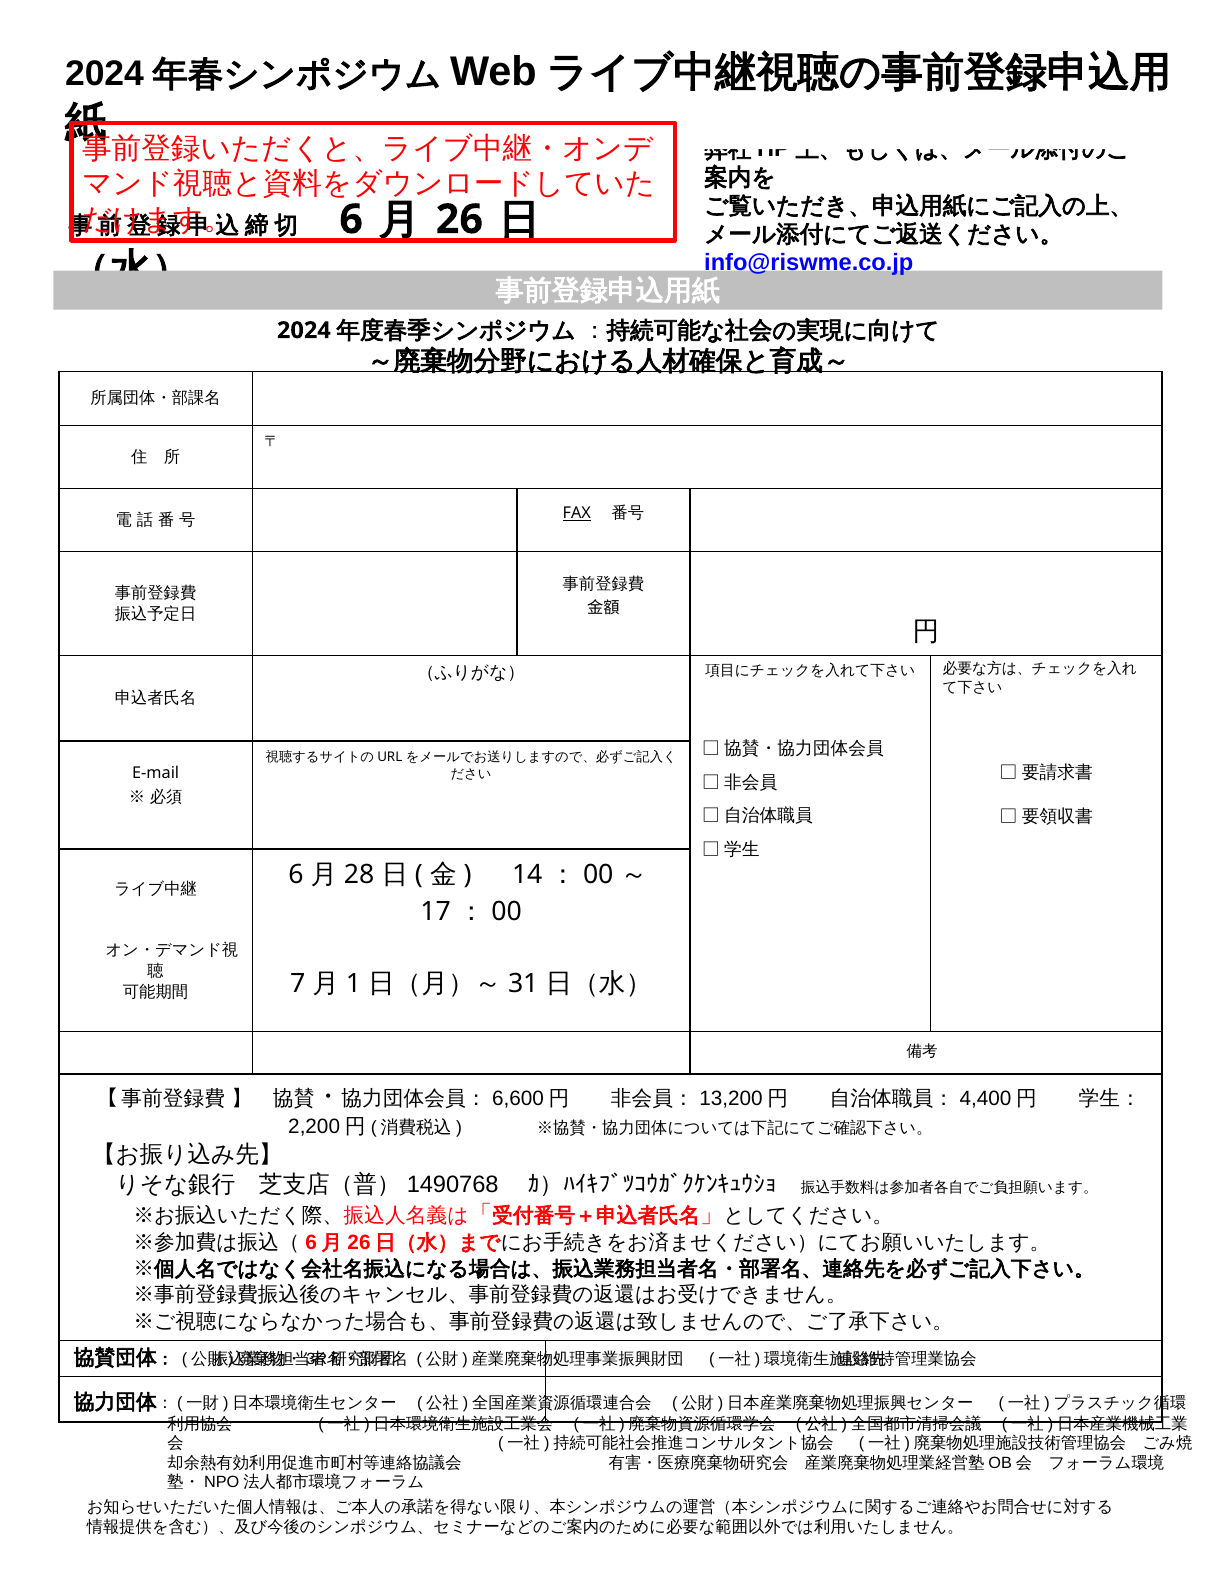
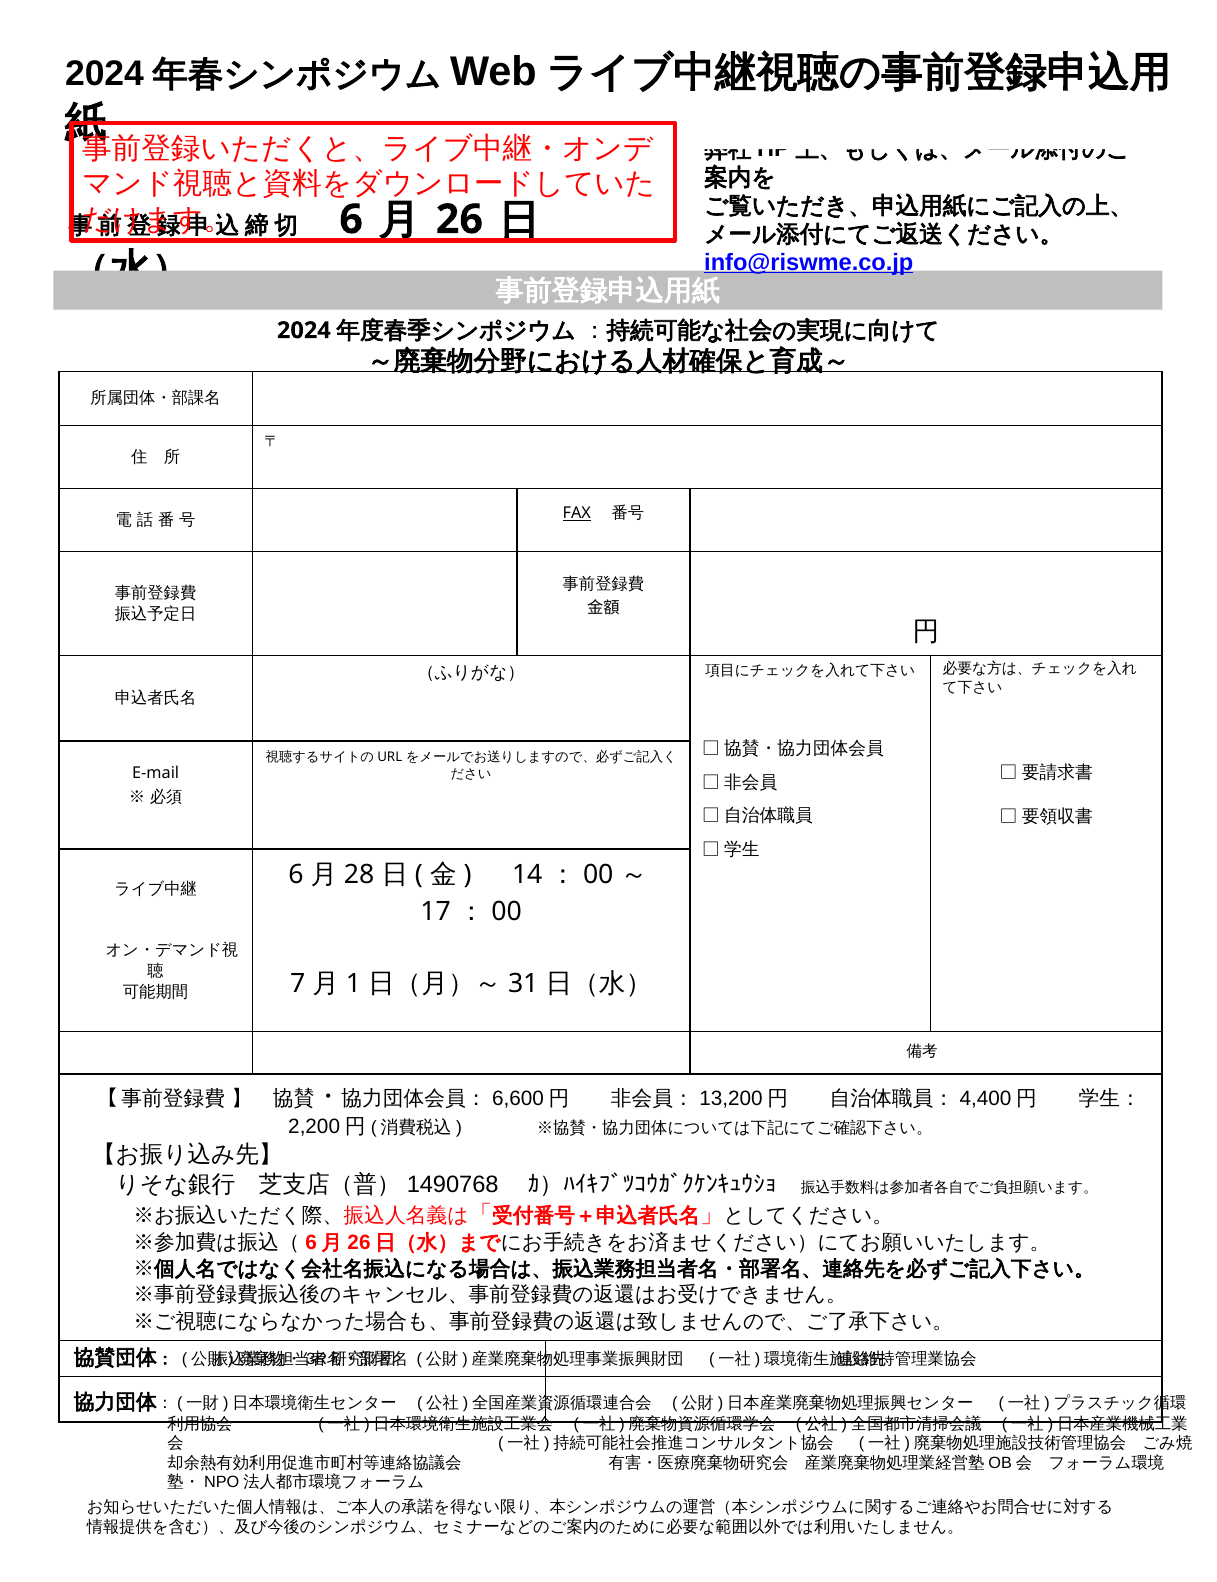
info@riswme.co.jp underline: none -> present (809, 263)
